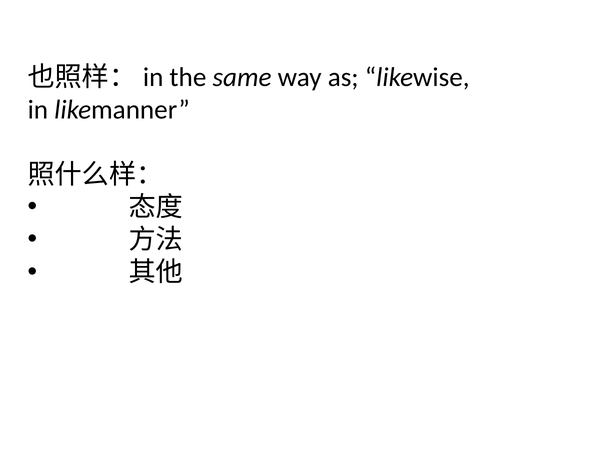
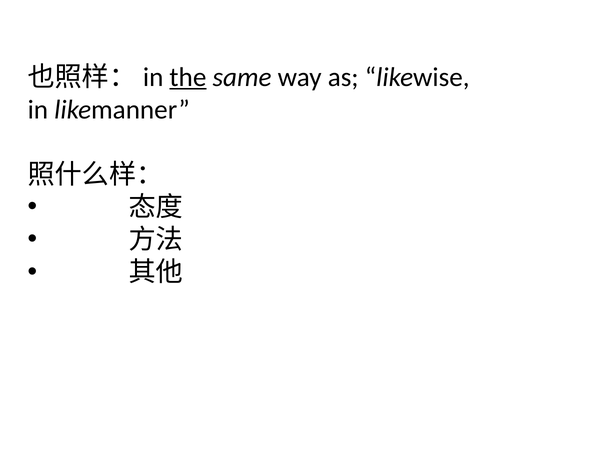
the underline: none -> present (188, 77)
